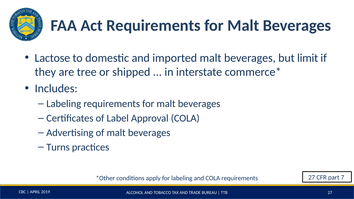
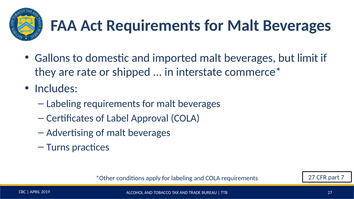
Lactose: Lactose -> Gallons (52, 58)
tree: tree -> rate (87, 72)
